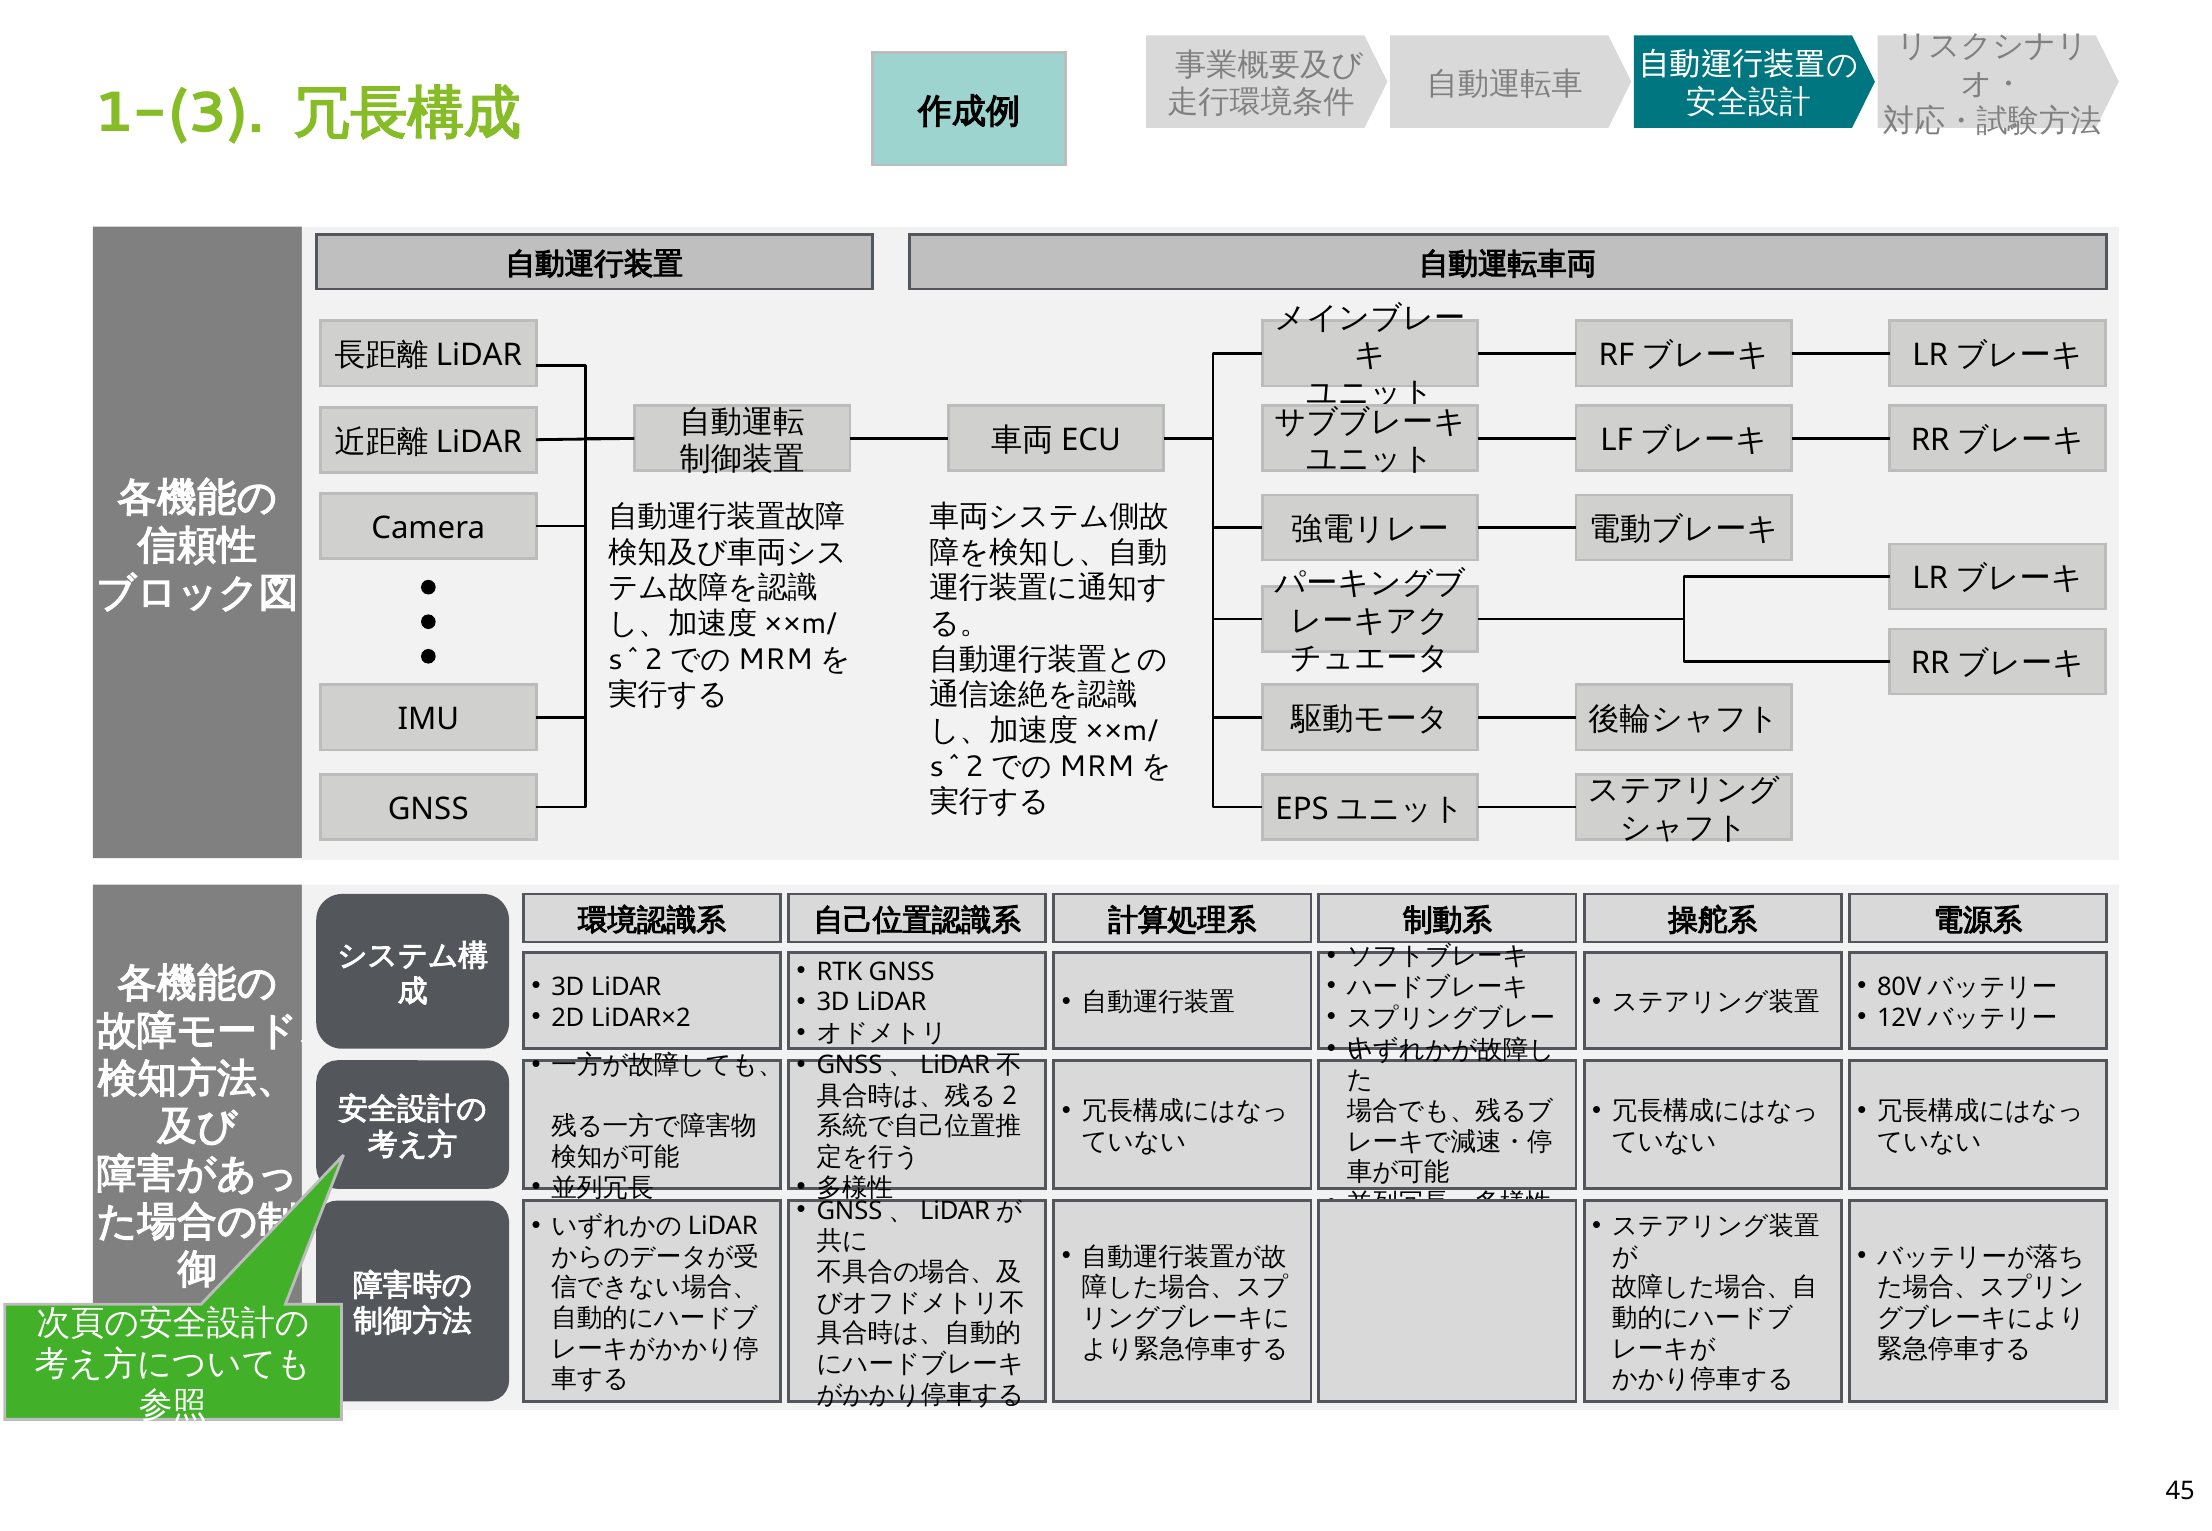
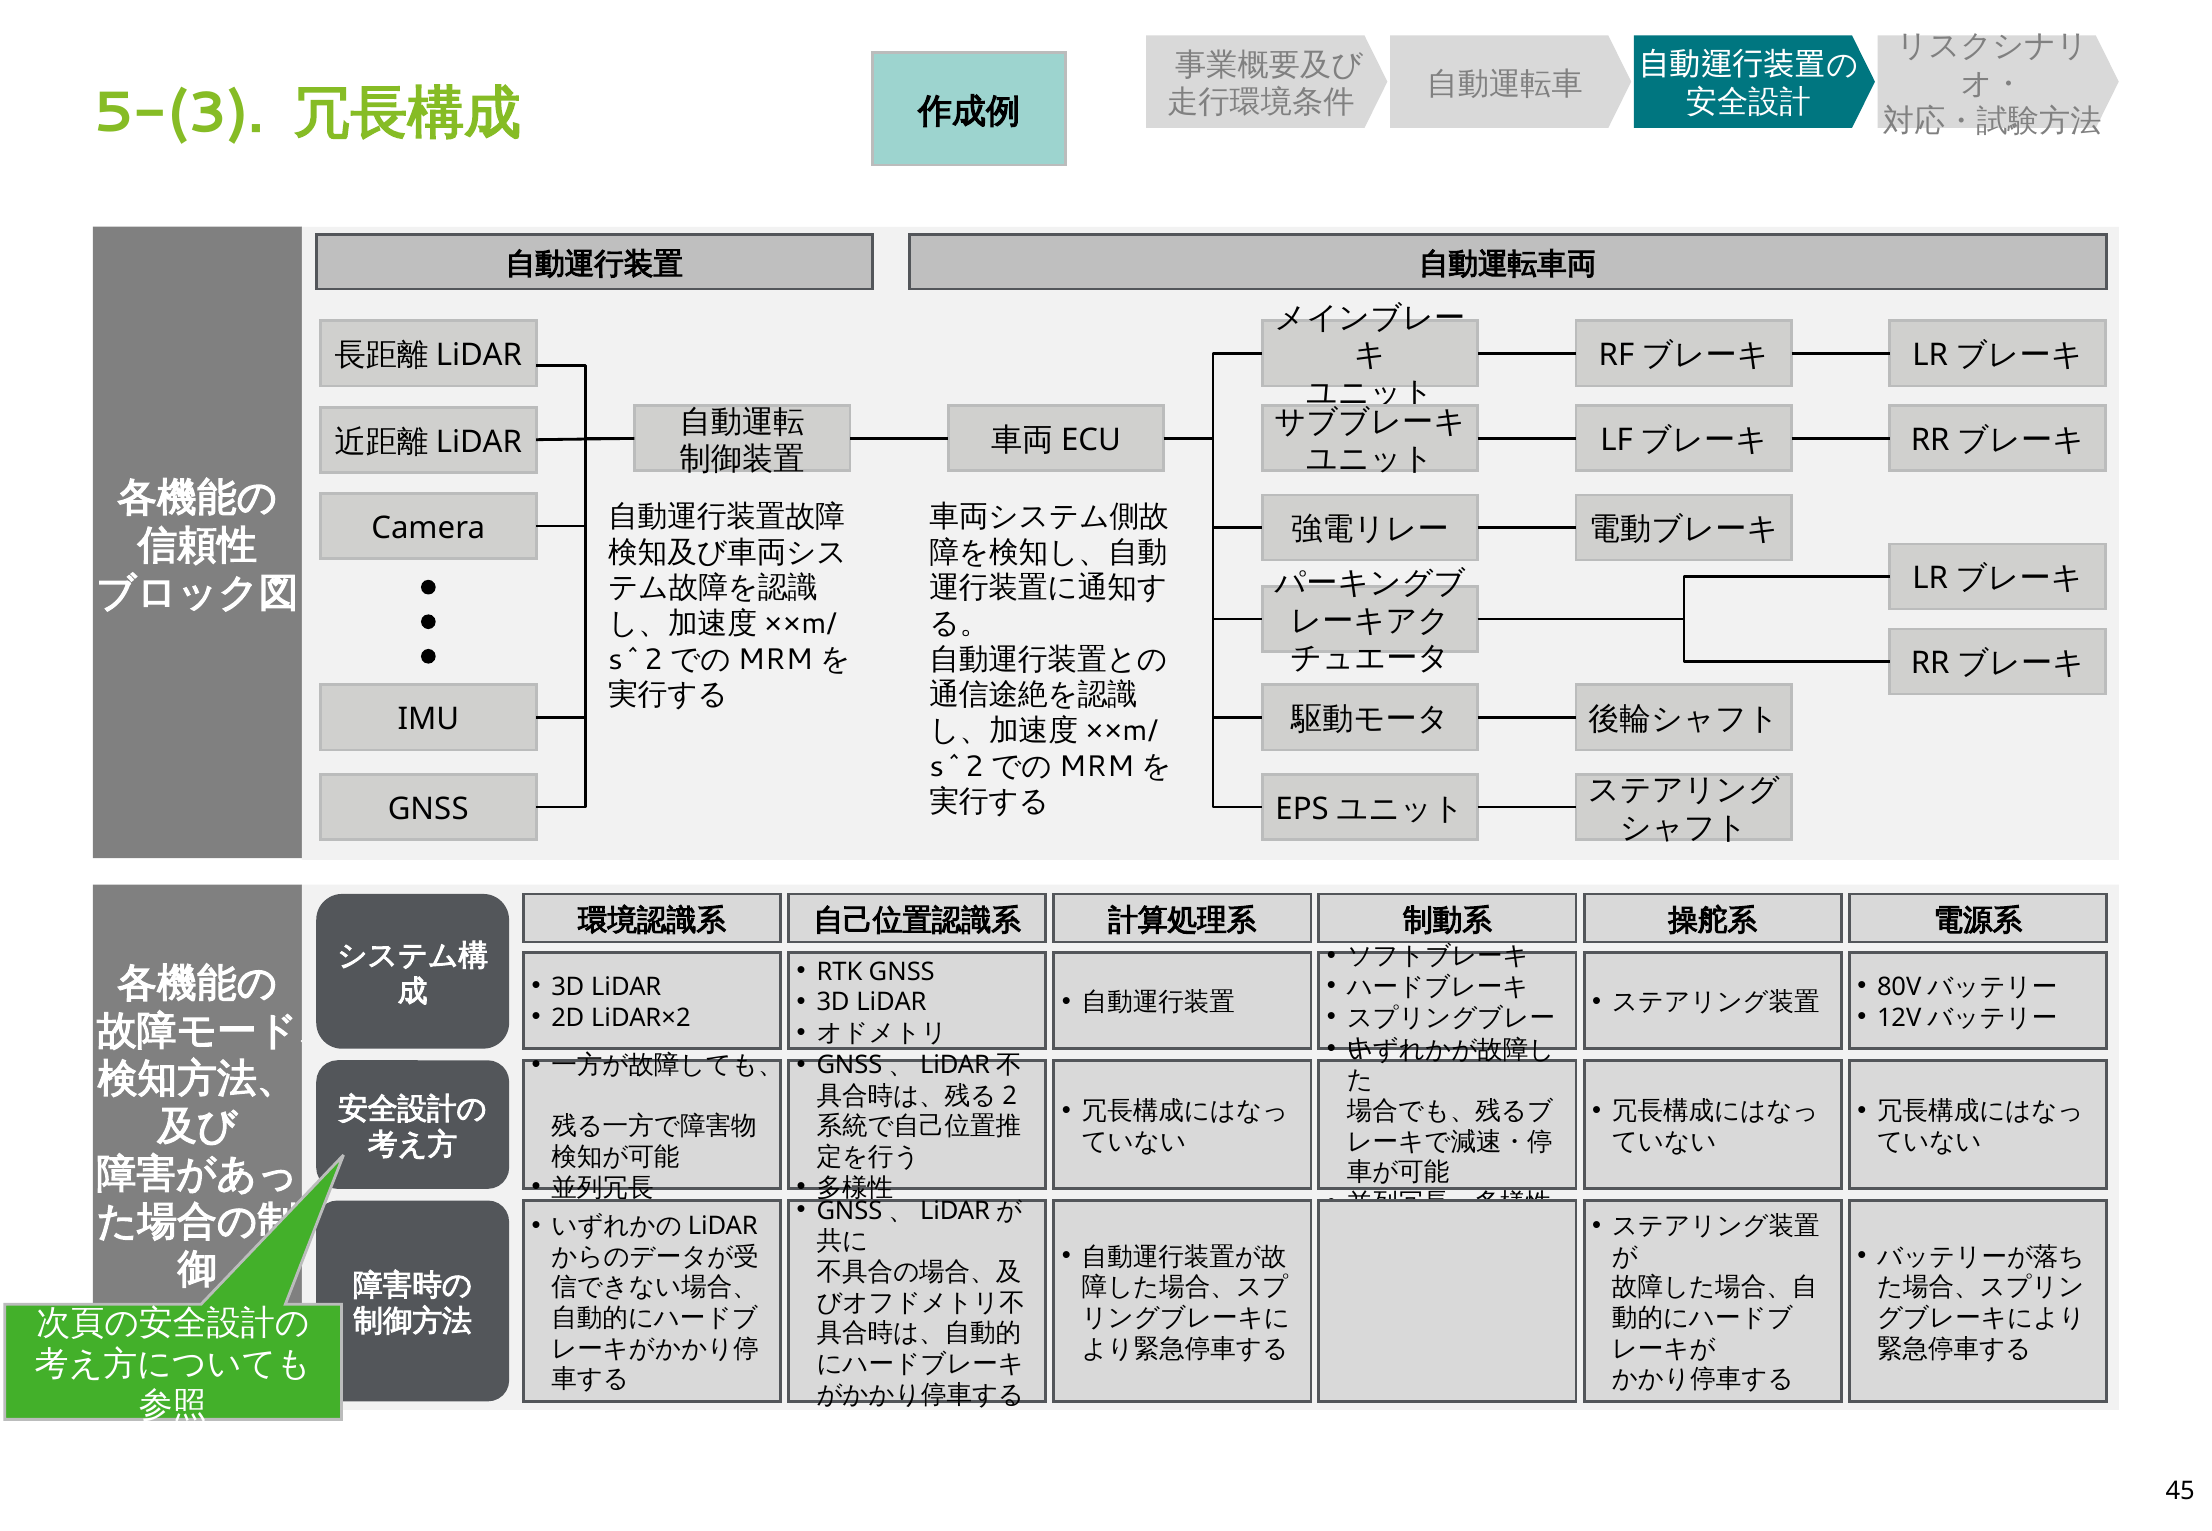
1-(3: 1-(3 -> 5-(3 (179, 113)
